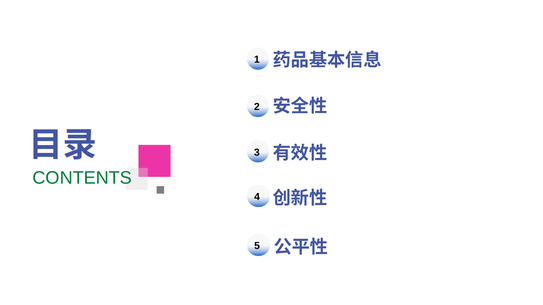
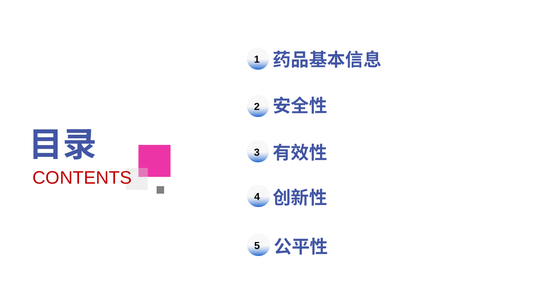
CONTENTS colour: green -> red (82, 178)
